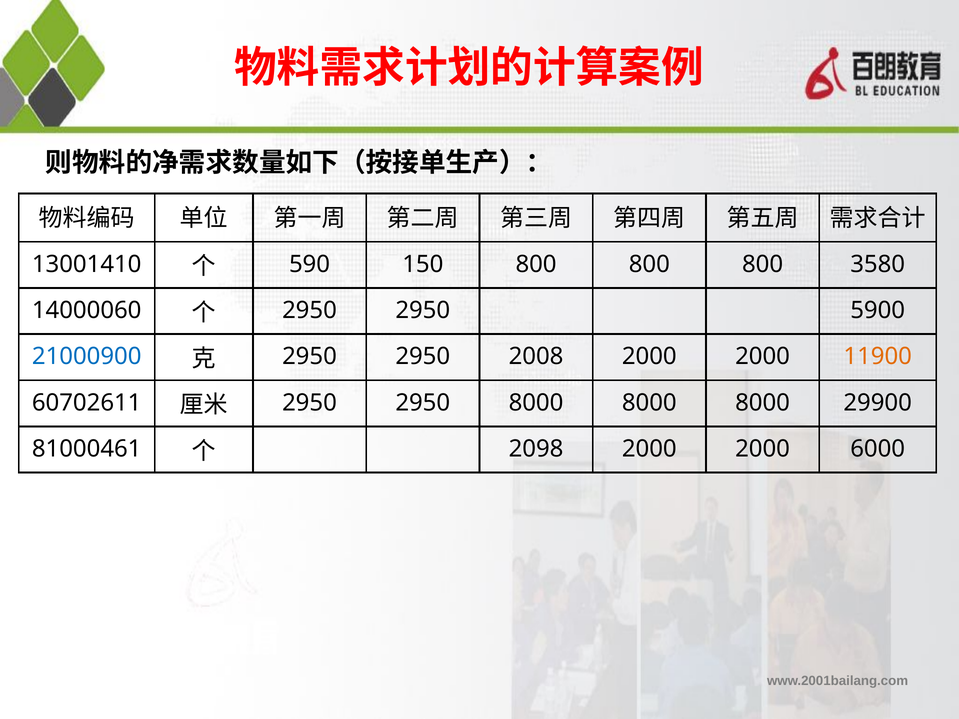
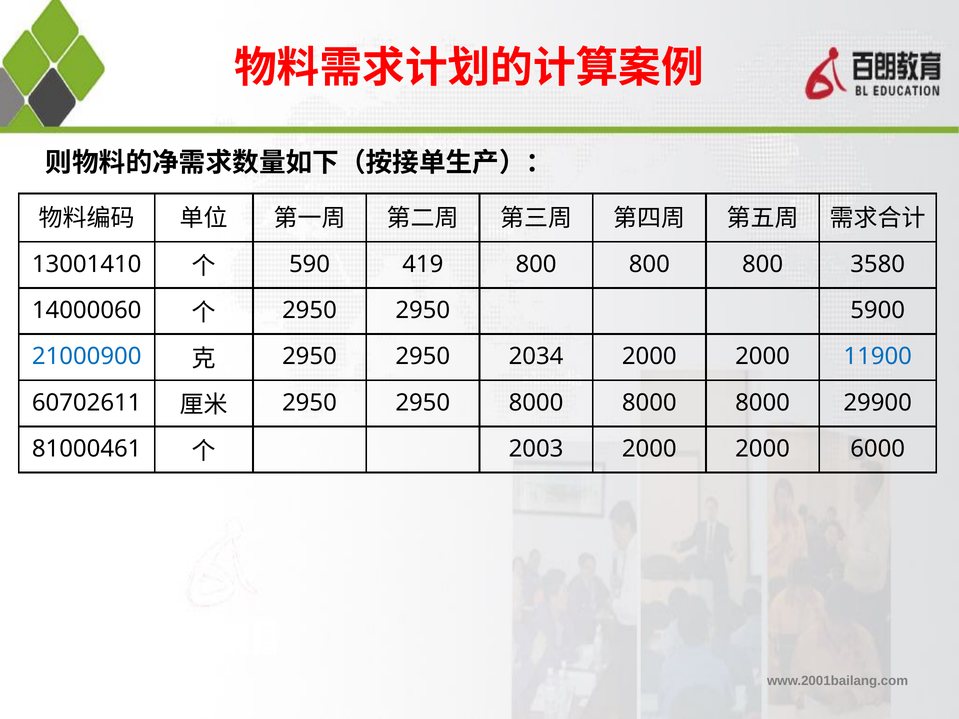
150: 150 -> 419 (423, 264)
2008: 2008 -> 2034 (536, 357)
11900 colour: orange -> blue (878, 357)
2098: 2098 -> 2003 (536, 449)
